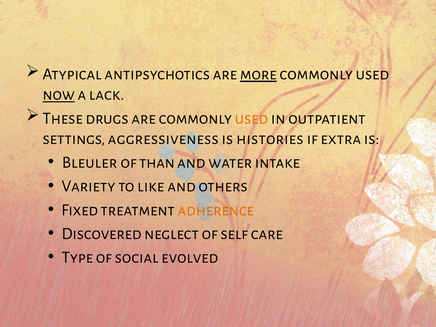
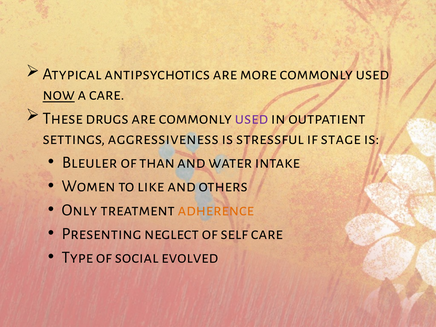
more underline: present -> none (258, 74)
a lack: lack -> care (107, 94)
used colour: orange -> purple (251, 118)
histories: histories -> stressful (270, 139)
extra: extra -> stage (341, 139)
Variety: Variety -> Women (88, 186)
Fixed: Fixed -> Only (80, 210)
Discovered: Discovered -> Presenting (102, 234)
